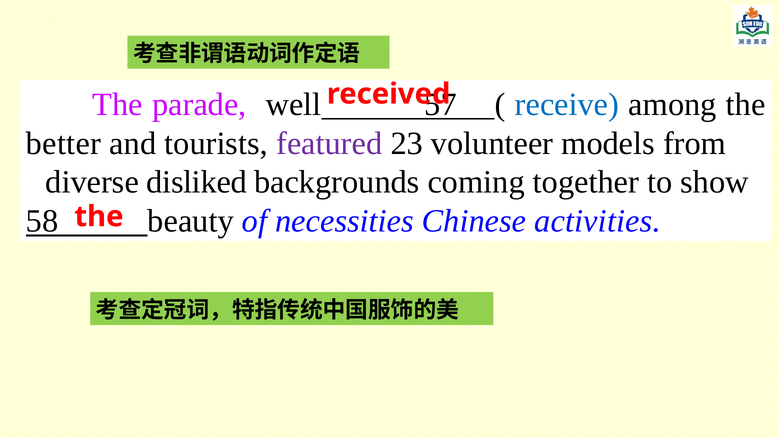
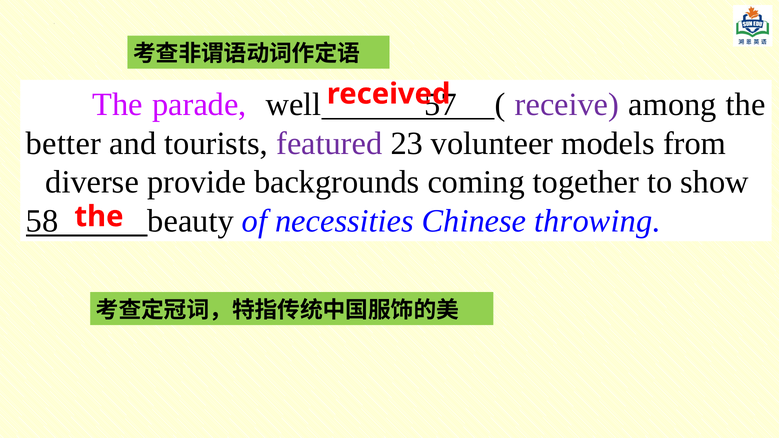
receive colour: blue -> purple (567, 104)
disliked: disliked -> provide (196, 182)
activities: activities -> throwing (598, 221)
